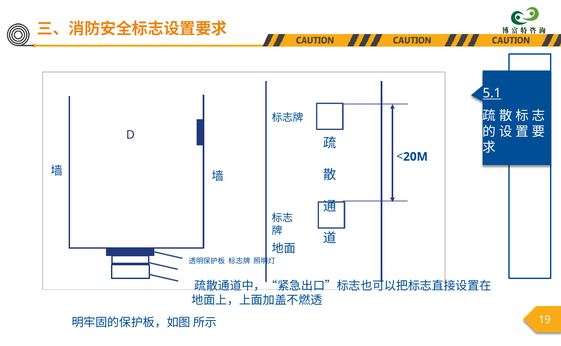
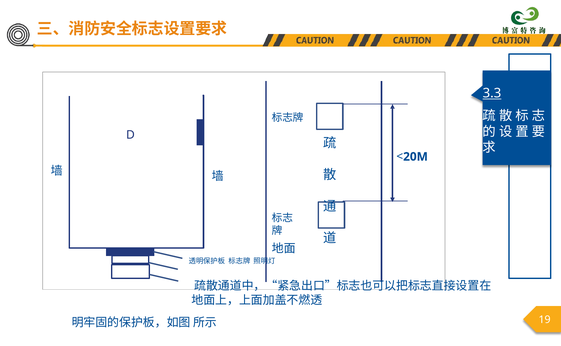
5.1: 5.1 -> 3.3 (492, 93)
